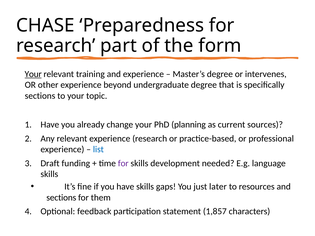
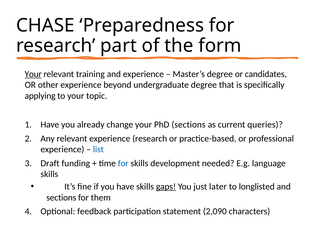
intervenes: intervenes -> candidates (266, 74)
sections: sections -> applying (40, 96)
PhD planning: planning -> sections (188, 125)
sources: sources -> queries (265, 125)
for colour: purple -> blue (123, 163)
gaps underline: none -> present (166, 187)
resources: resources -> longlisted (257, 187)
1,857: 1,857 -> 2,090 (215, 212)
